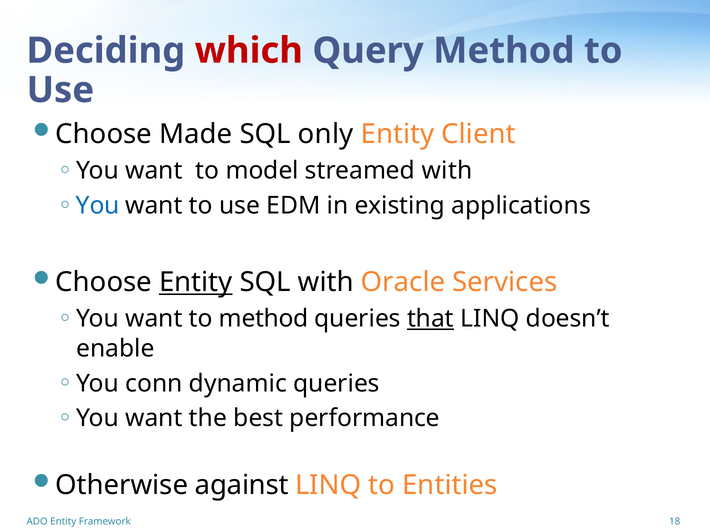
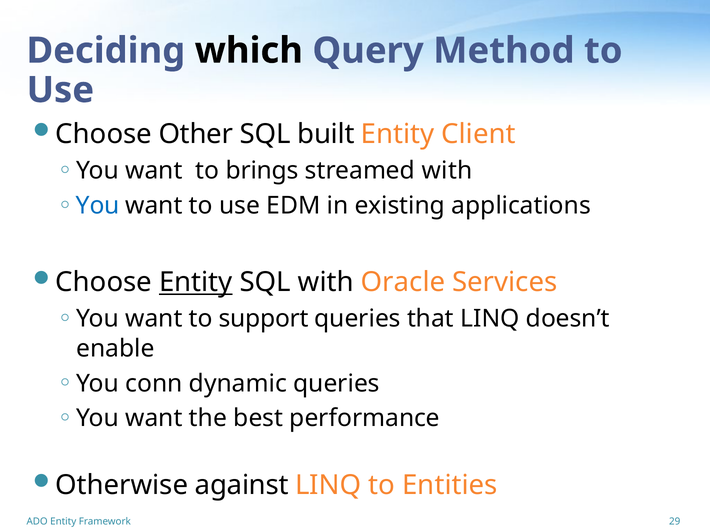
which colour: red -> black (249, 51)
Made: Made -> Other (196, 134)
only: only -> built (326, 134)
model: model -> brings (262, 171)
to method: method -> support (264, 319)
that underline: present -> none (430, 319)
18: 18 -> 29 (675, 522)
